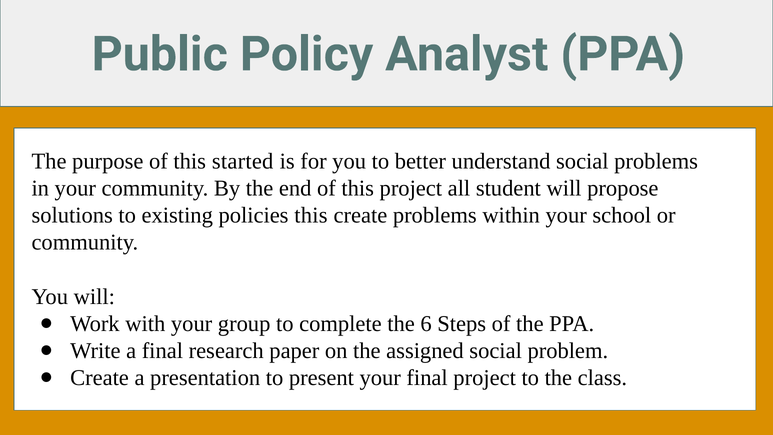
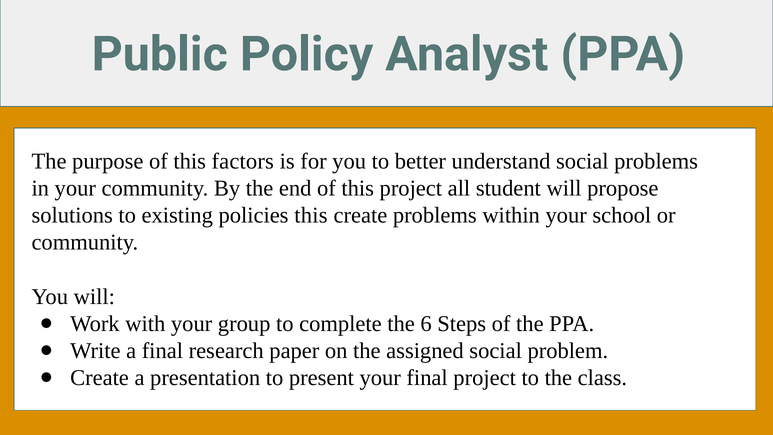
started: started -> factors (243, 161)
